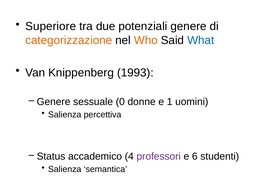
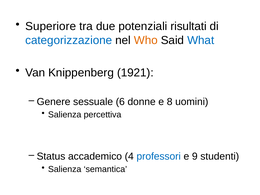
potenziali genere: genere -> risultati (189, 26)
categorizzazione colour: orange -> blue (69, 40)
1993: 1993 -> 1921 (135, 73)
0: 0 -> 6 (120, 102)
1: 1 -> 8 (170, 102)
professori colour: purple -> blue (159, 156)
6: 6 -> 9 (195, 156)
